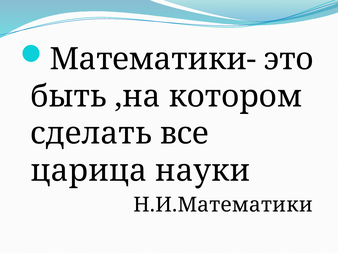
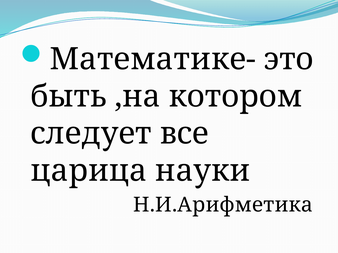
Математики-: Математики- -> Математике- (153, 59)
сделать: сделать -> следует (91, 134)
Н.И.Математики: Н.И.Математики -> Н.И.Арифметика (223, 205)
